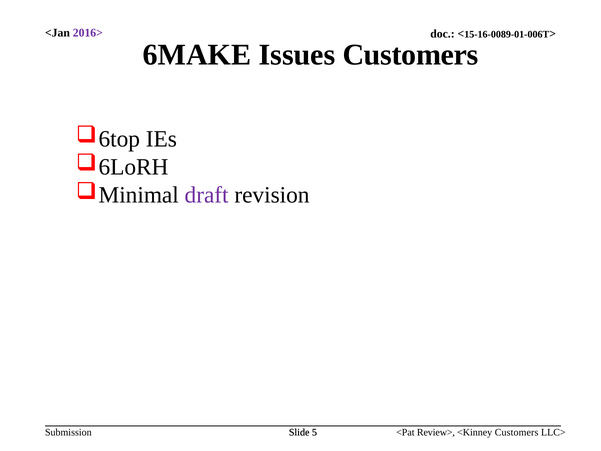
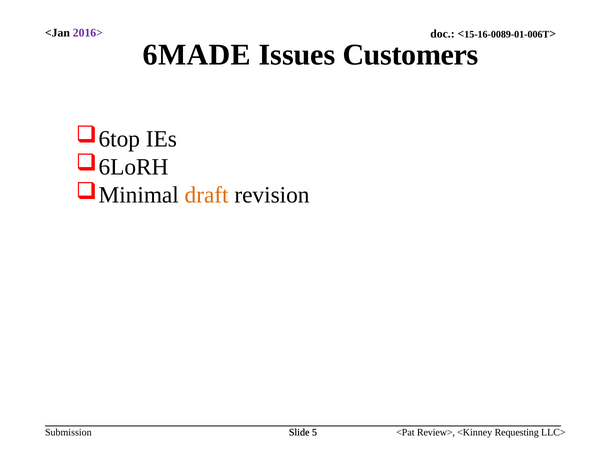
6MAKE: 6MAKE -> 6MADE (197, 55)
draft colour: purple -> orange (207, 195)
<Kinney Customers: Customers -> Requesting (517, 432)
